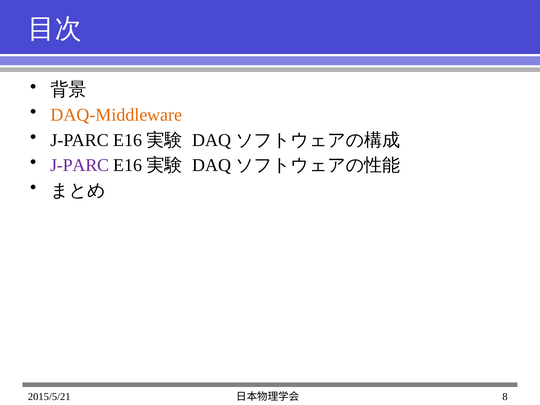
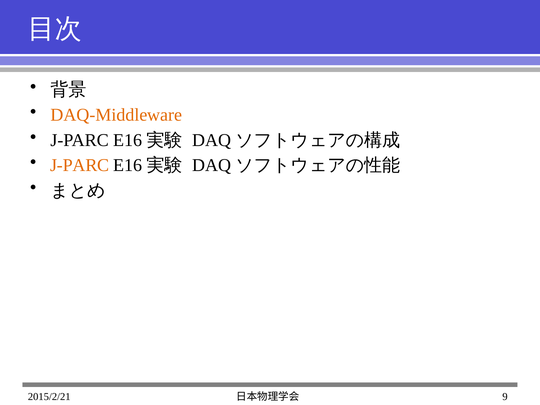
J-PARC colour: purple -> orange (80, 165)
2015/5/21: 2015/5/21 -> 2015/2/21 (49, 397)
8: 8 -> 9 (505, 397)
